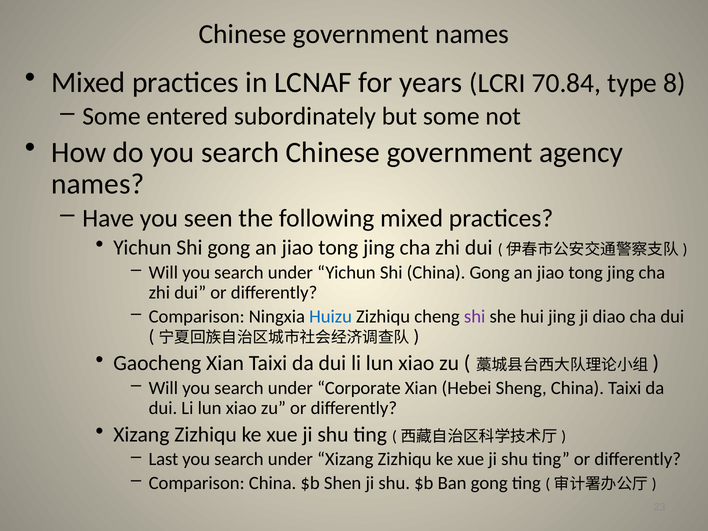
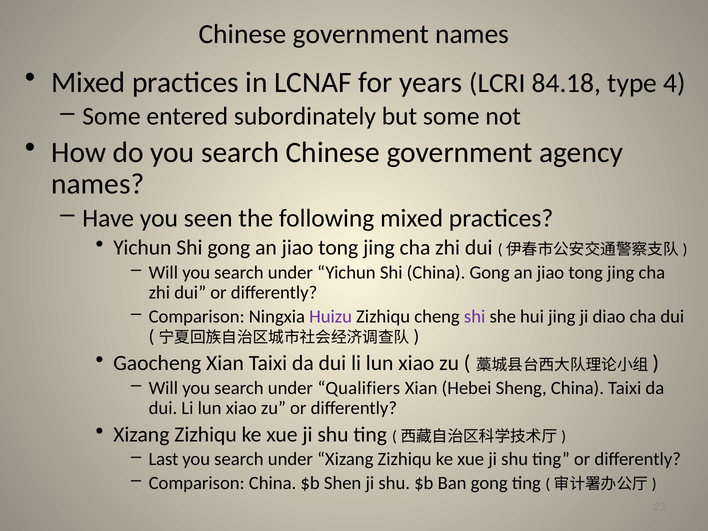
70.84: 70.84 -> 84.18 (566, 83)
8: 8 -> 4 (674, 83)
Huizu colour: blue -> purple (331, 316)
Corporate: Corporate -> Qualifiers (359, 388)
